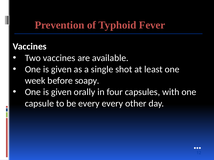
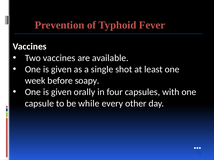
be every: every -> while (89, 104)
